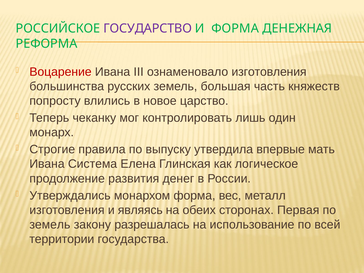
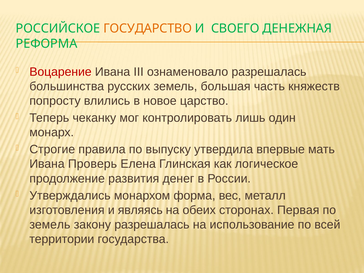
ГОСУДАРСТВО colour: purple -> orange (148, 28)
И ФОРМА: ФОРМА -> СВОЕГО (235, 28)
ознаменовало изготовления: изготовления -> разрешалась (269, 72)
Система: Система -> Проверь (92, 164)
